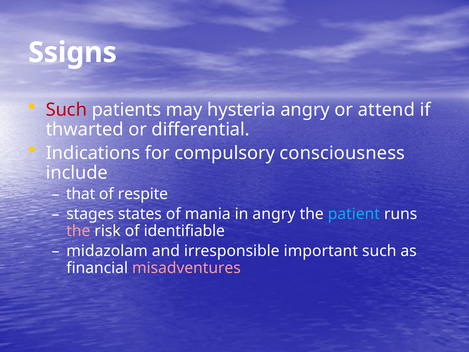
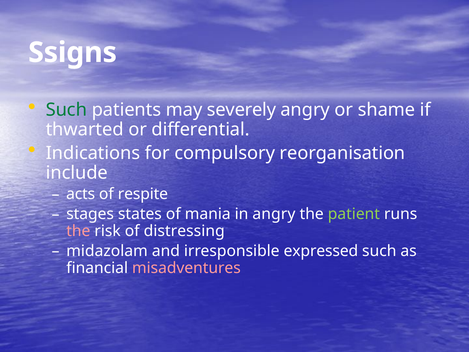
Such colour: red -> green (66, 110)
hysteria: hysteria -> severely (242, 110)
attend: attend -> shame (387, 110)
consciousness: consciousness -> reorganisation (342, 153)
that: that -> acts (81, 194)
patient colour: light blue -> light green (354, 214)
identifiable: identifiable -> distressing (184, 231)
important: important -> expressed (321, 251)
